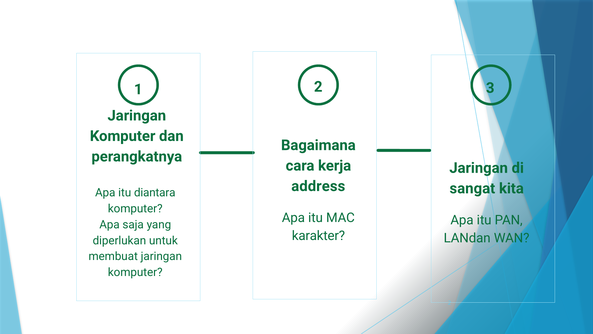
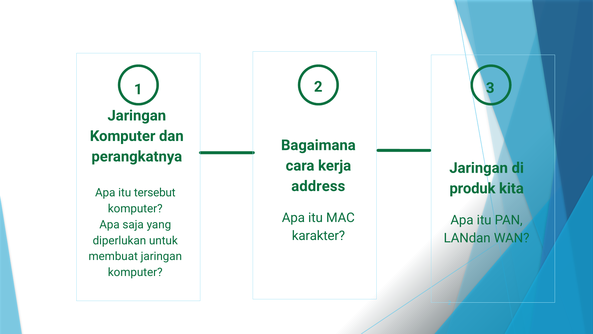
sangat: sangat -> produk (472, 188)
diantara: diantara -> tersebut (155, 193)
